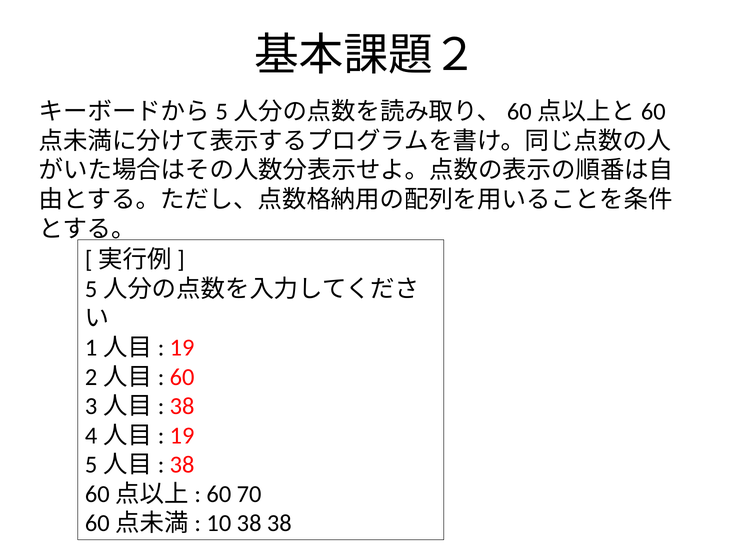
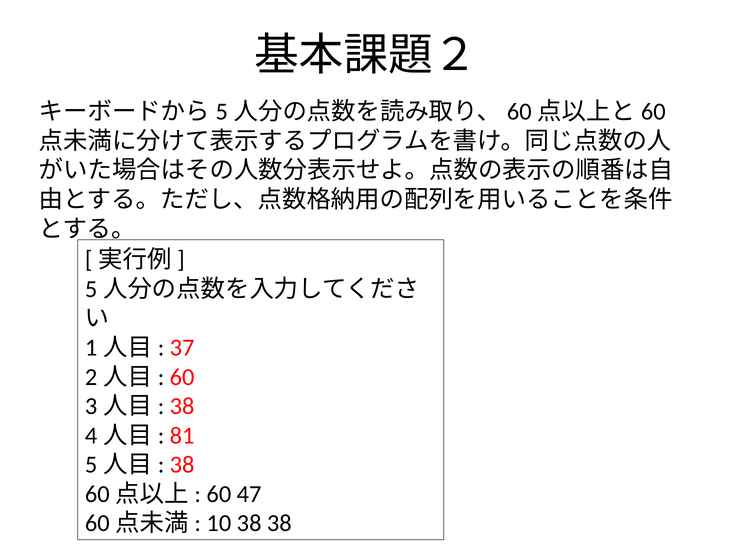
19: 19 -> 37 (182, 348)
19: 19 -> 81 (182, 436)
70: 70 -> 47 (249, 494)
